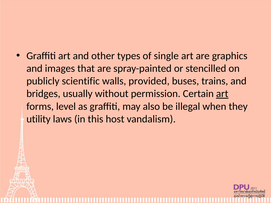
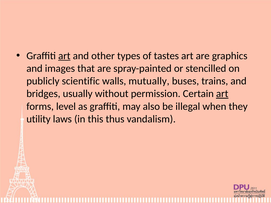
art underline: none -> present (64, 56)
single: single -> tastes (166, 56)
provided: provided -> mutually (149, 81)
host: host -> thus (115, 119)
